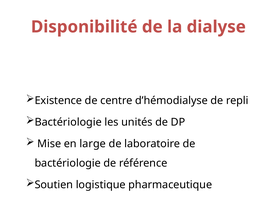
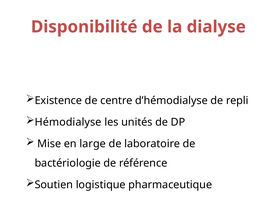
Bactériologie: Bactériologie -> Hémodialyse (68, 122)
